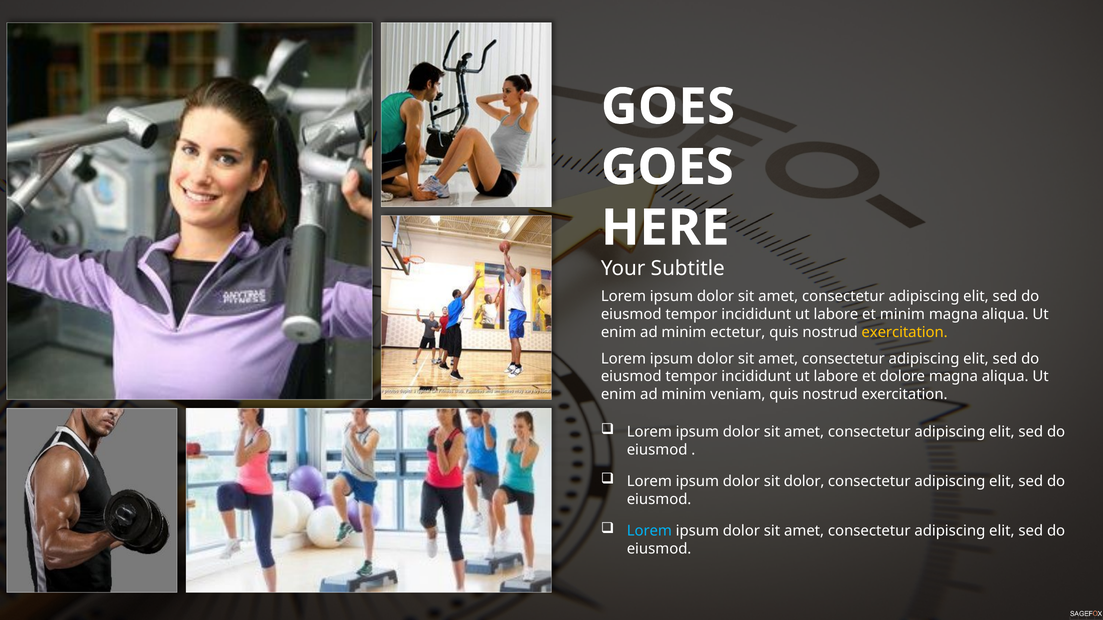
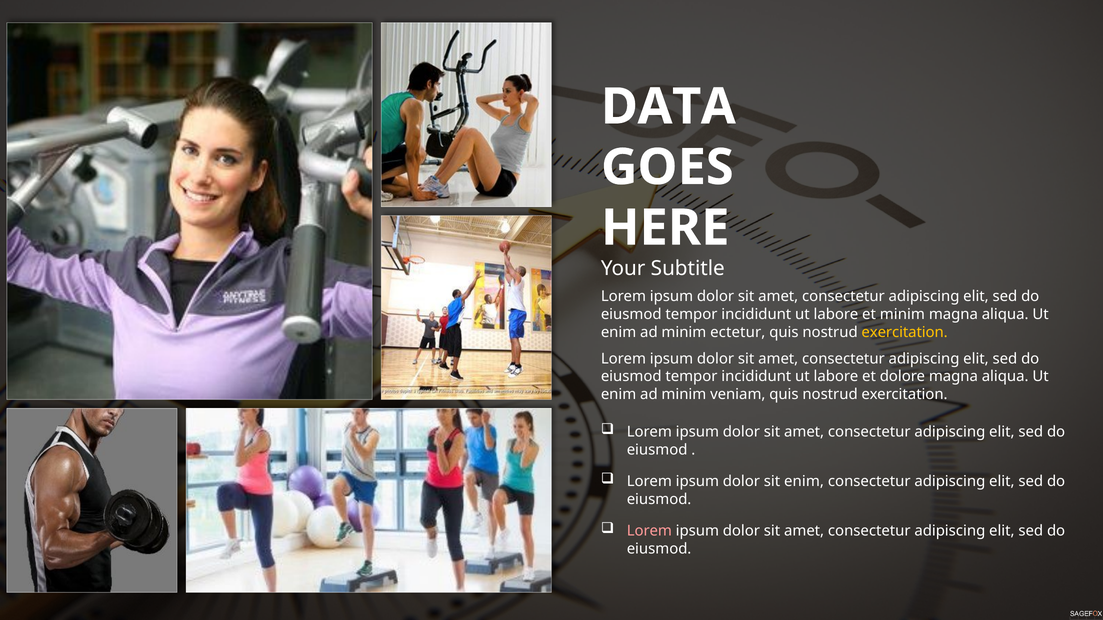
GOES: GOES -> DATA (668, 107)
sit dolor: dolor -> enim (804, 482)
Lorem colour: light blue -> pink (649, 531)
